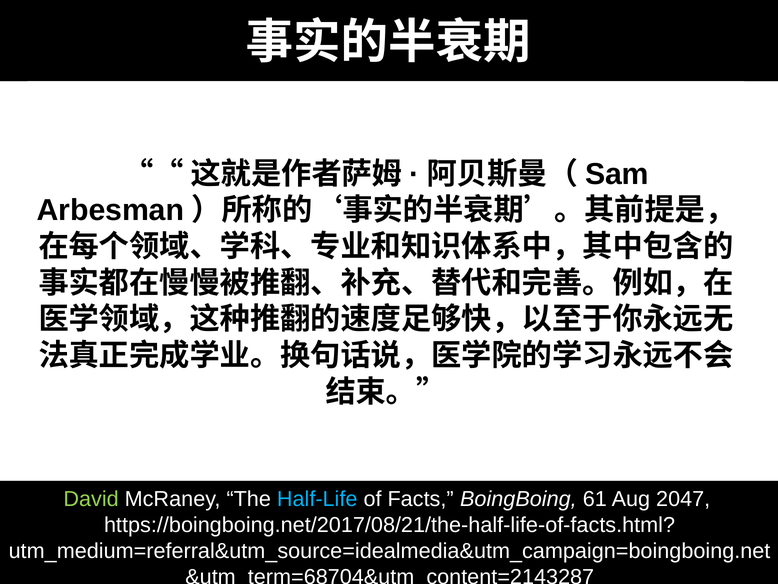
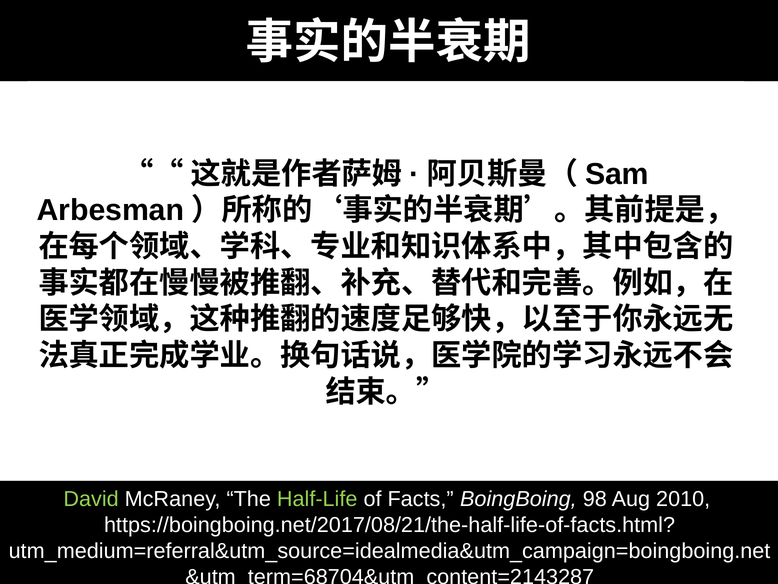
Half-Life colour: light blue -> light green (317, 499)
61: 61 -> 98 (595, 499)
2047: 2047 -> 2010 (683, 499)
